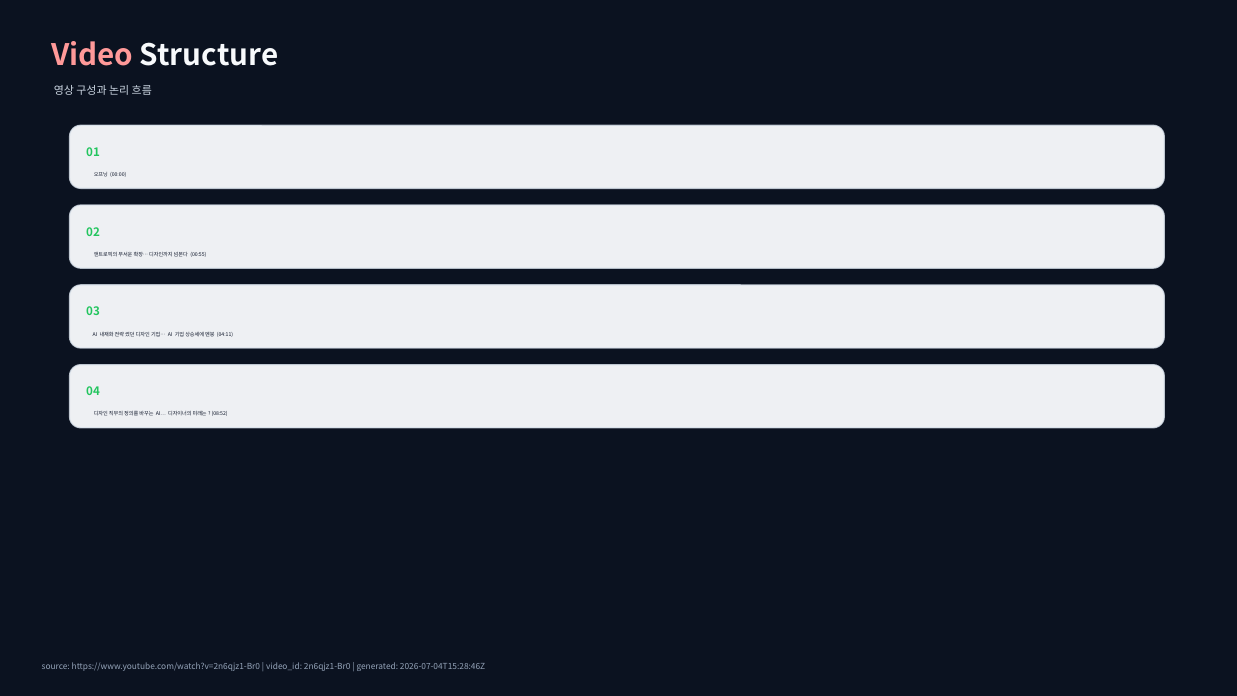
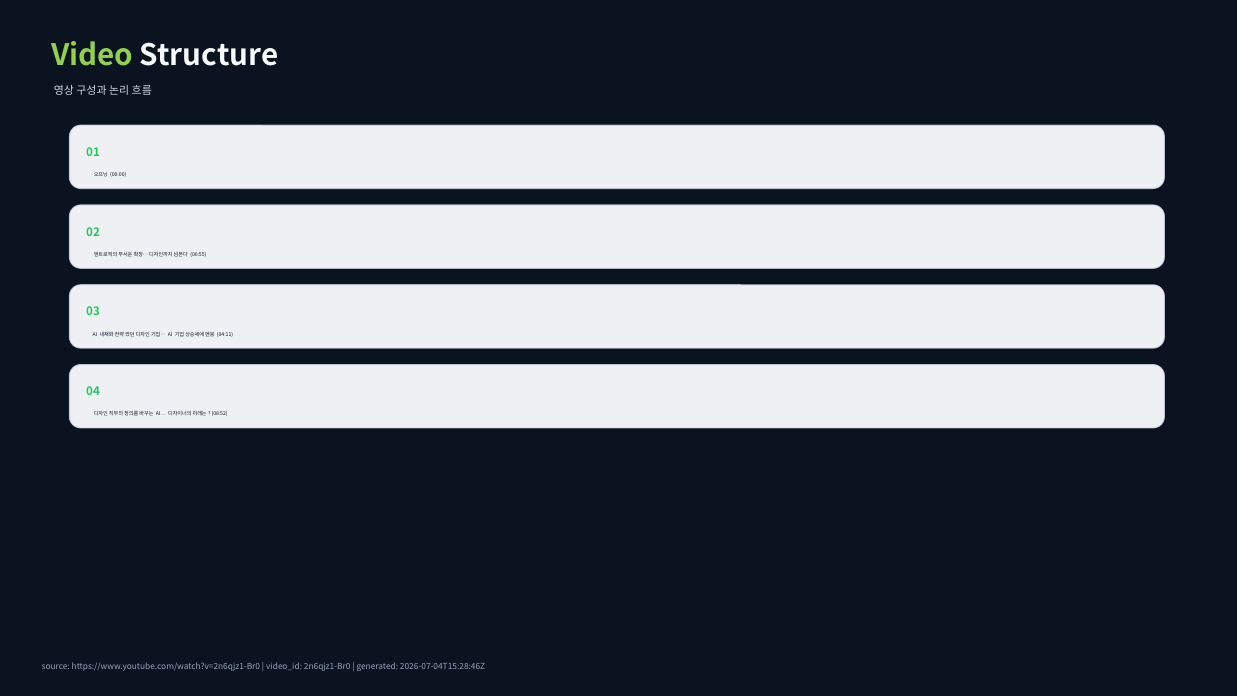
Video colour: pink -> light green (92, 55)
